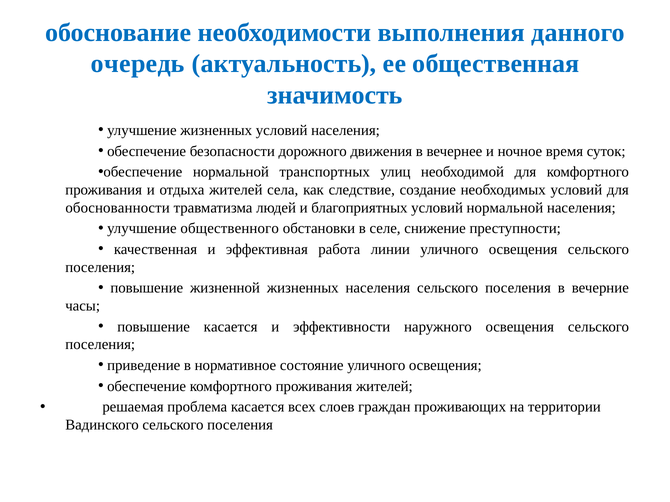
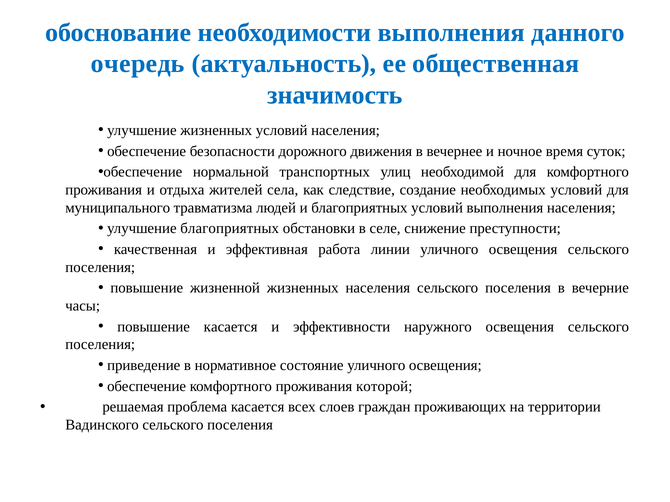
обоснованности: обоснованности -> муниципального (118, 208)
условий нормальной: нормальной -> выполнения (505, 208)
улучшение общественного: общественного -> благоприятных (230, 229)
проживания жителей: жителей -> которой (384, 387)
